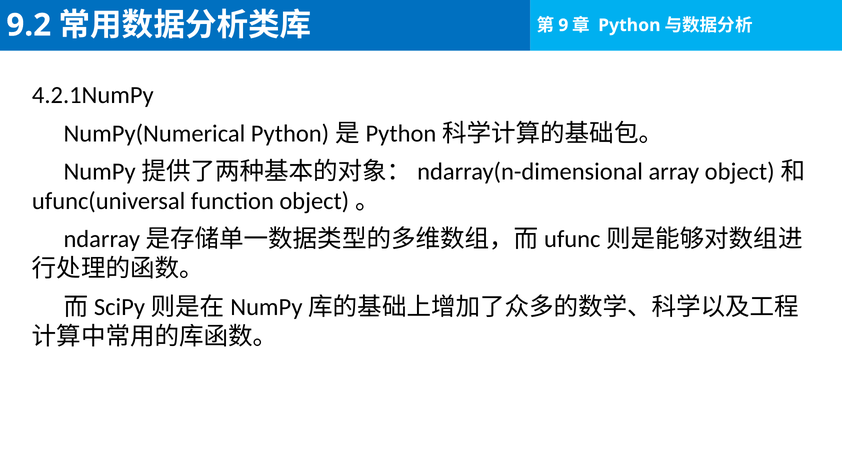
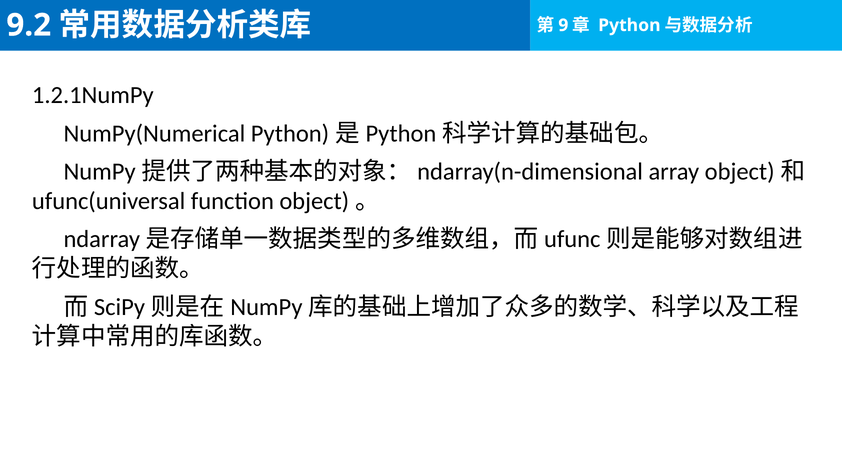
4.2.1NumPy: 4.2.1NumPy -> 1.2.1NumPy (93, 95)
